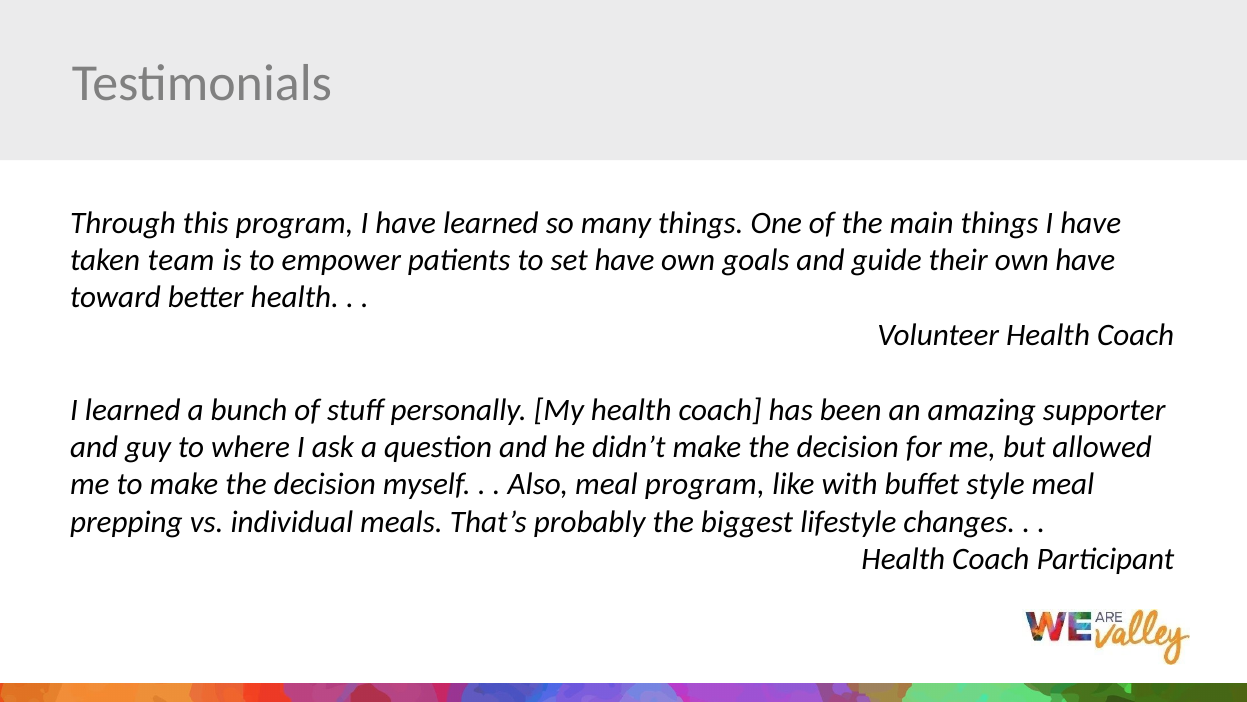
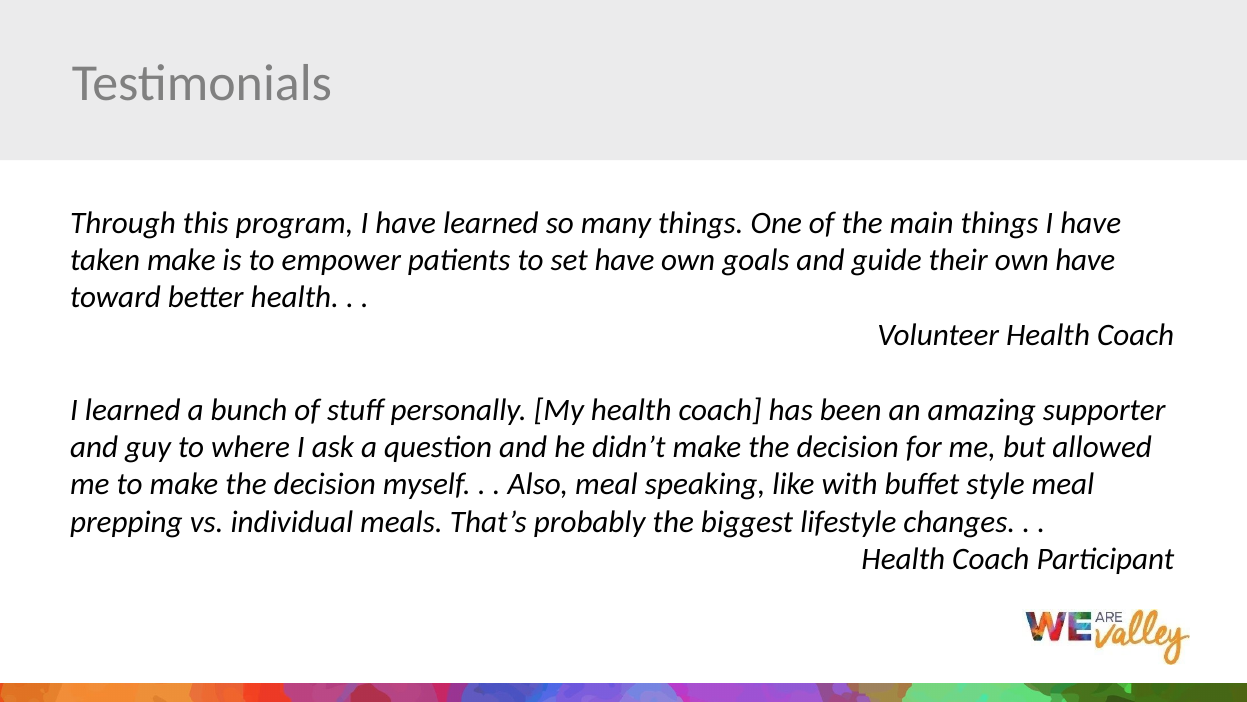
taken team: team -> make (181, 260)
meal program: program -> speaking (705, 485)
